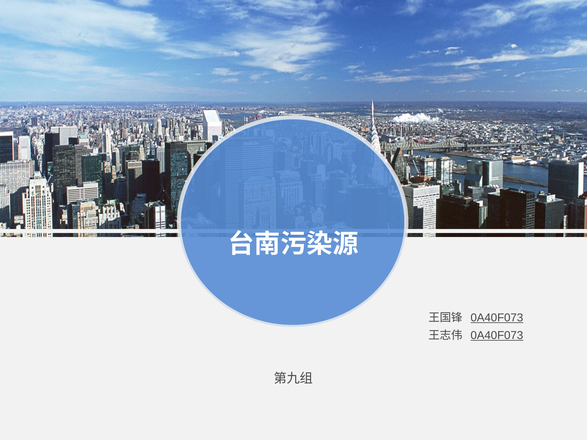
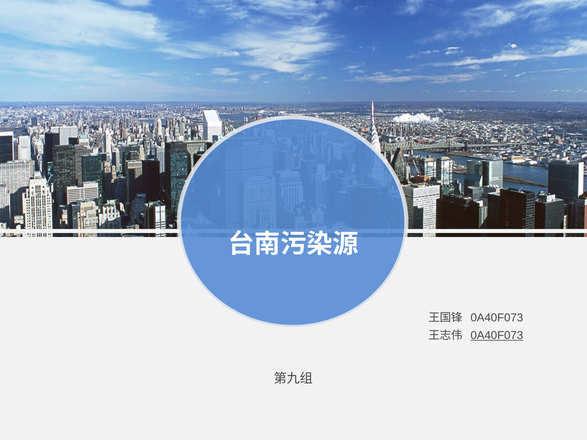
0A40F073 underline: present -> none (497, 318)
